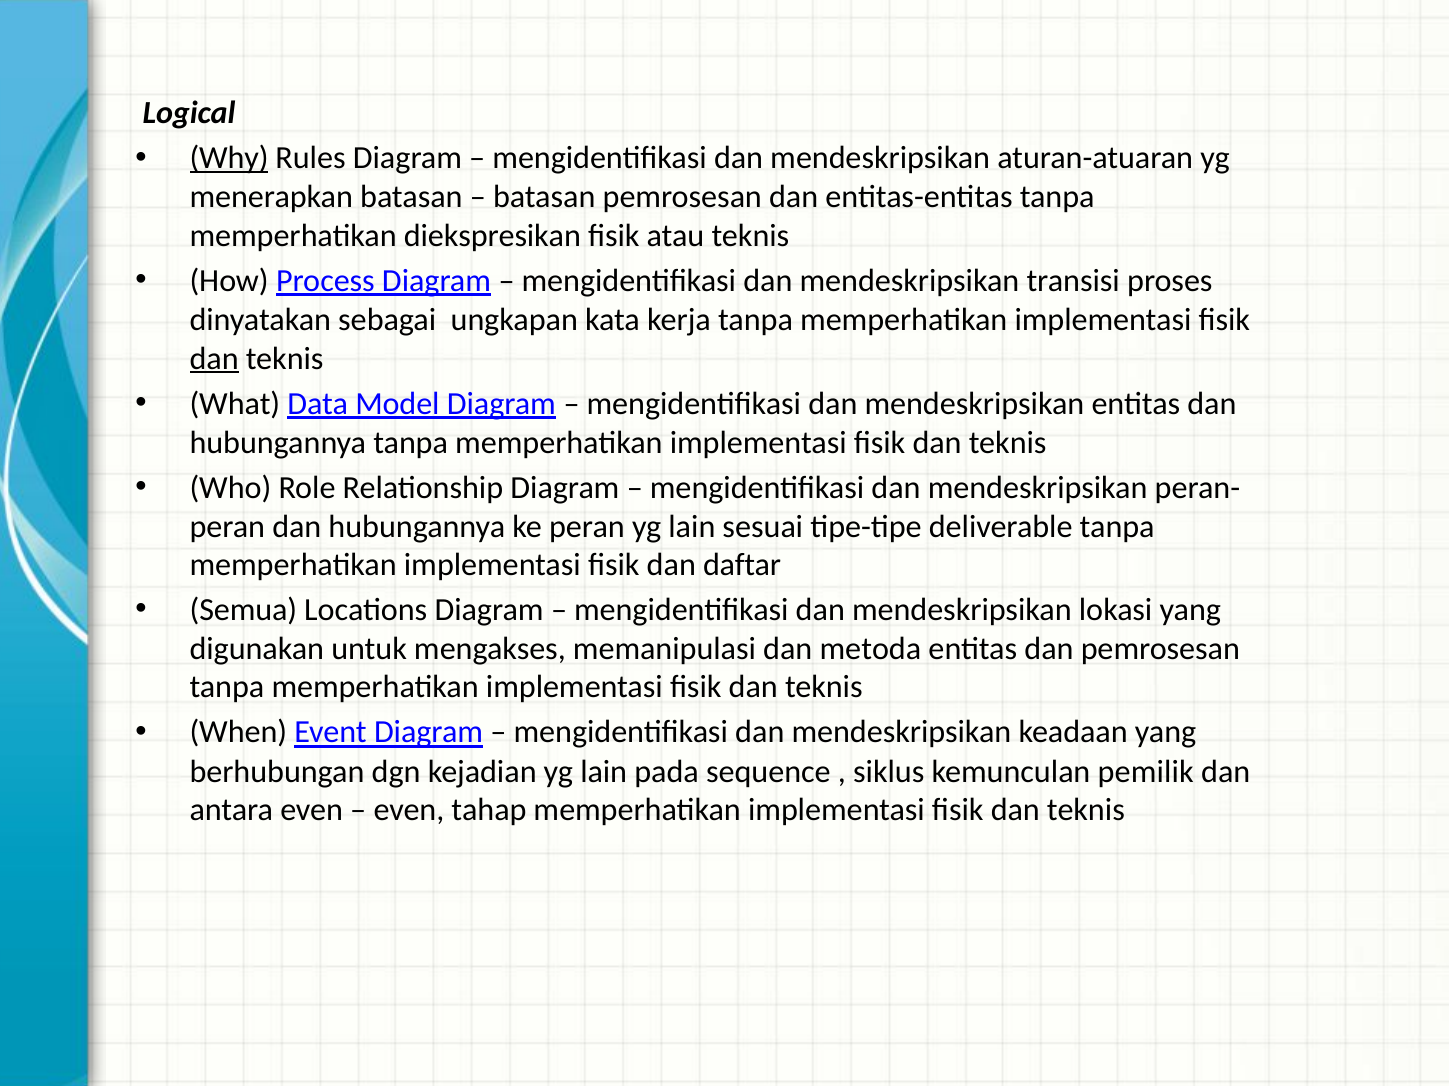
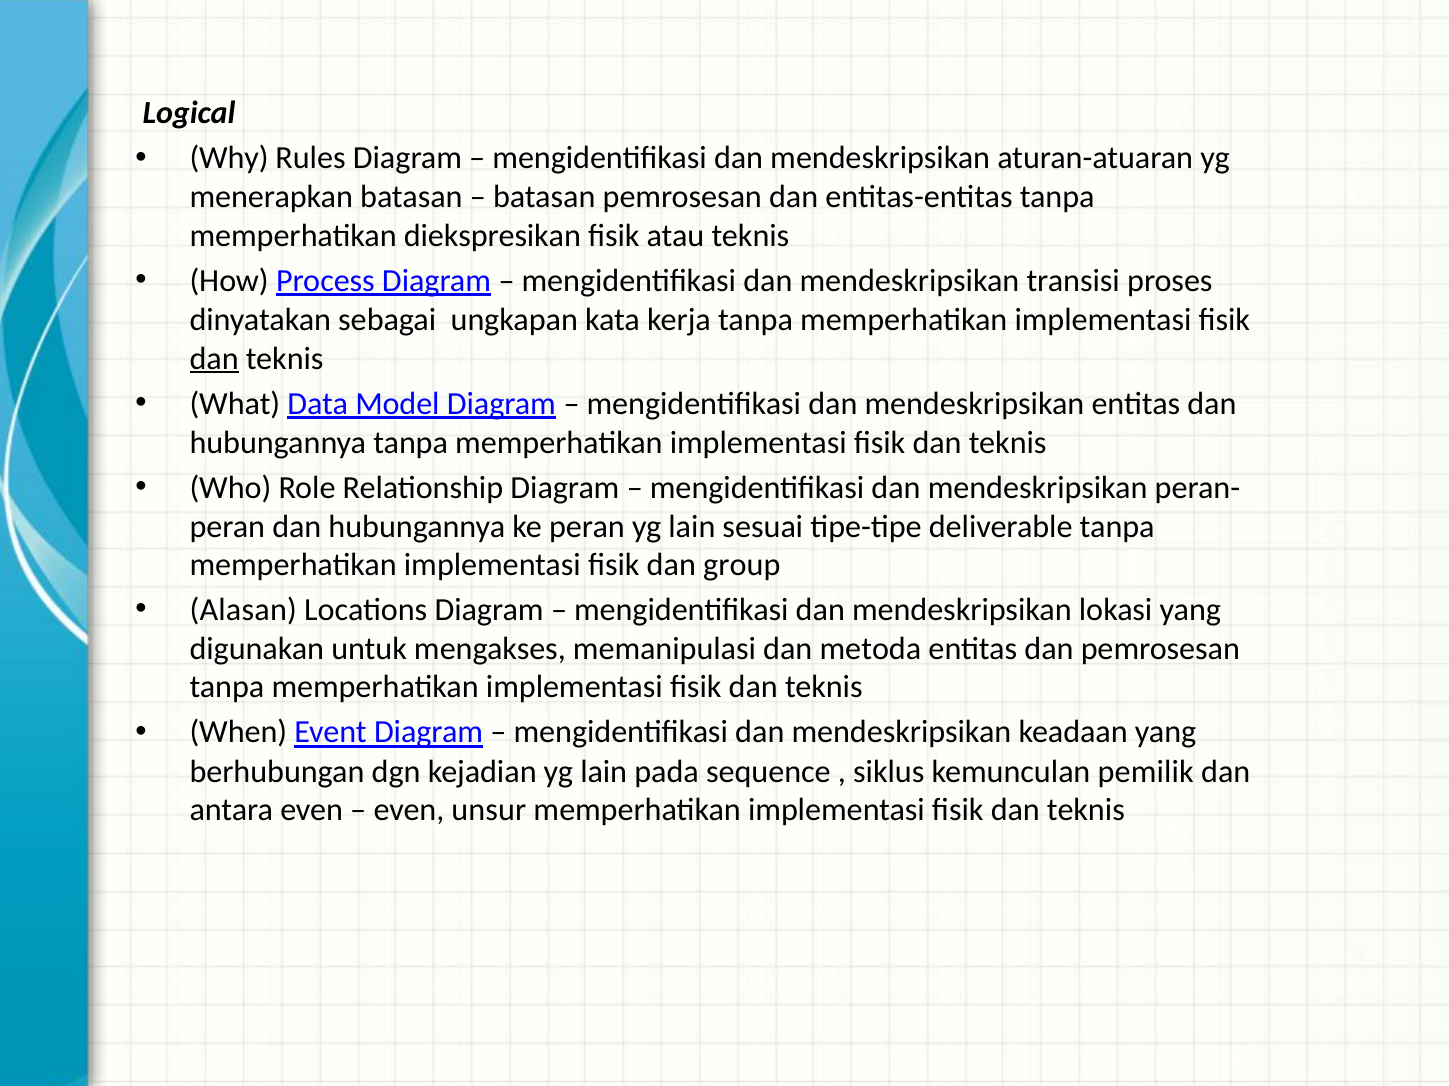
Why underline: present -> none (229, 158)
daftar: daftar -> group (742, 565)
Semua: Semua -> Alasan (243, 611)
tahap: tahap -> unsur (489, 811)
